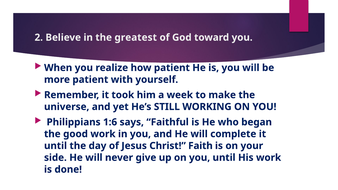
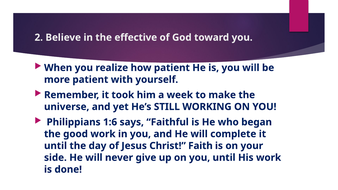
greatest: greatest -> effective (136, 37)
